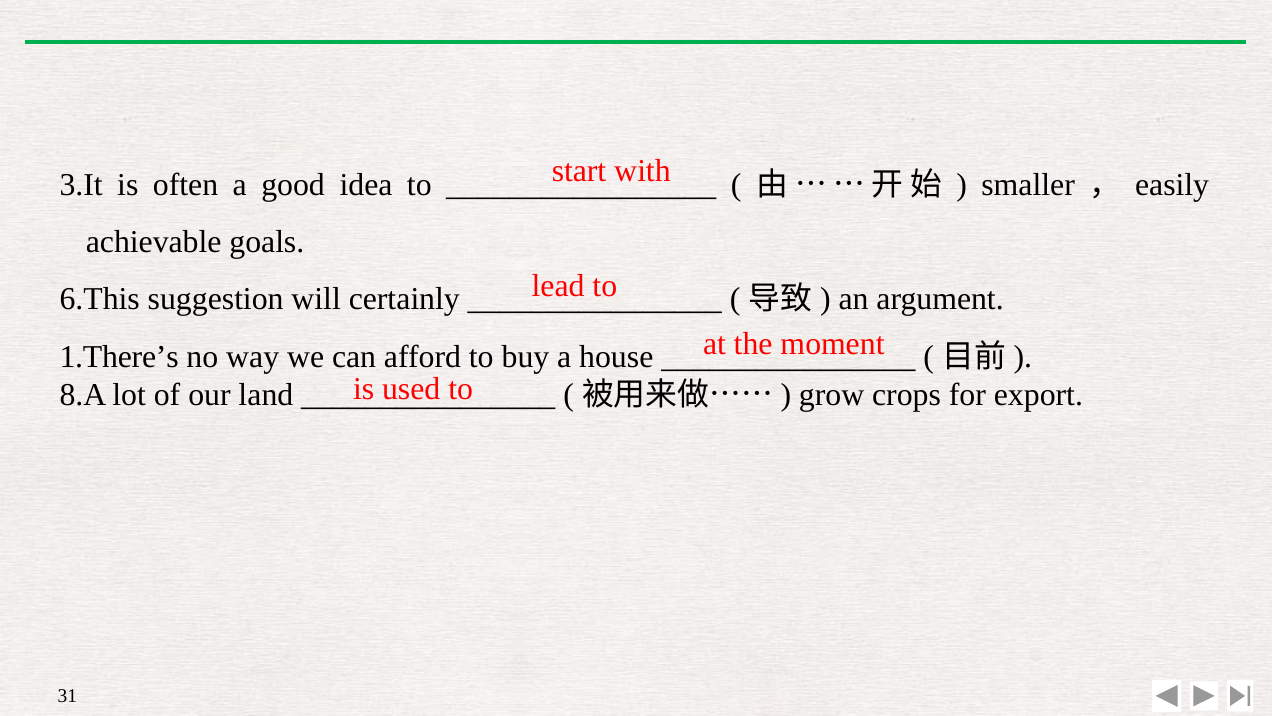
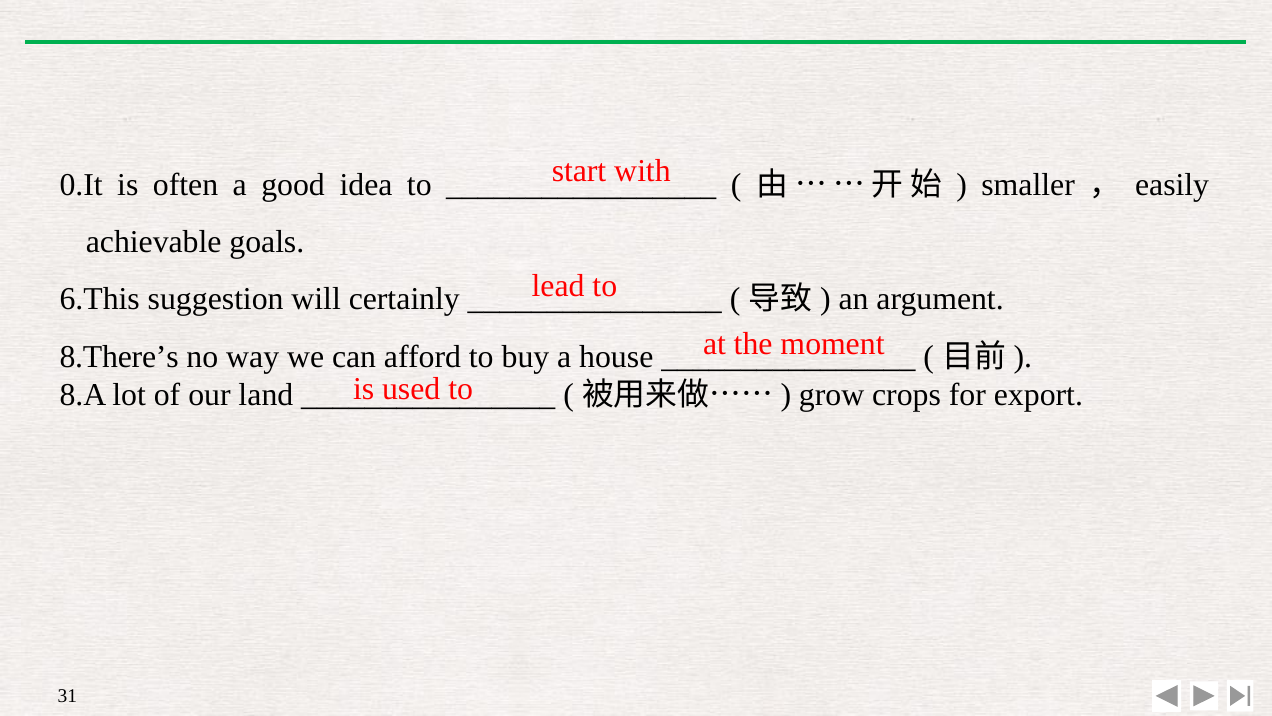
3.It: 3.It -> 0.It (81, 185)
1.There’s: 1.There’s -> 8.There’s (119, 356)
